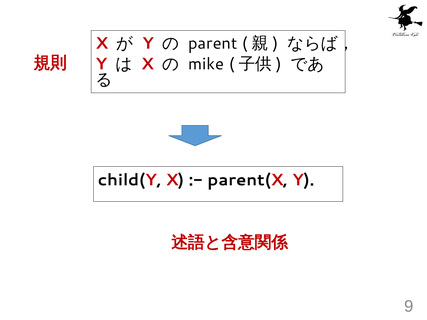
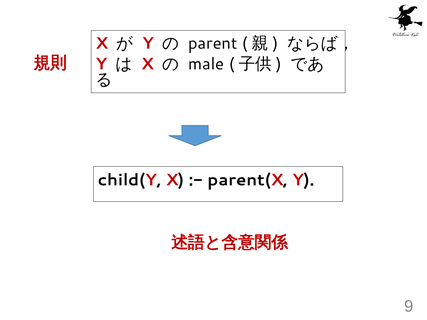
mike: mike -> male (206, 64)
